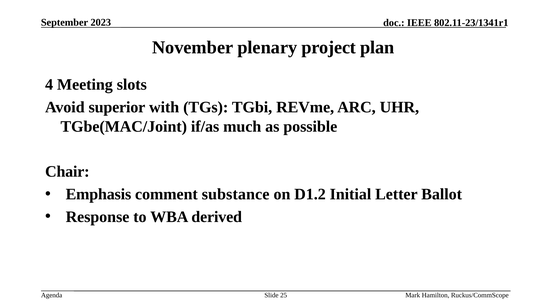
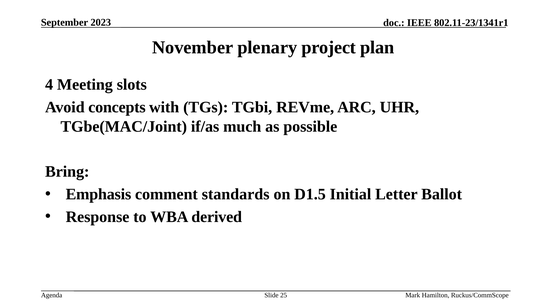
superior: superior -> concepts (117, 107)
Chair: Chair -> Bring (67, 172)
substance: substance -> standards (236, 194)
D1.2: D1.2 -> D1.5 (310, 194)
